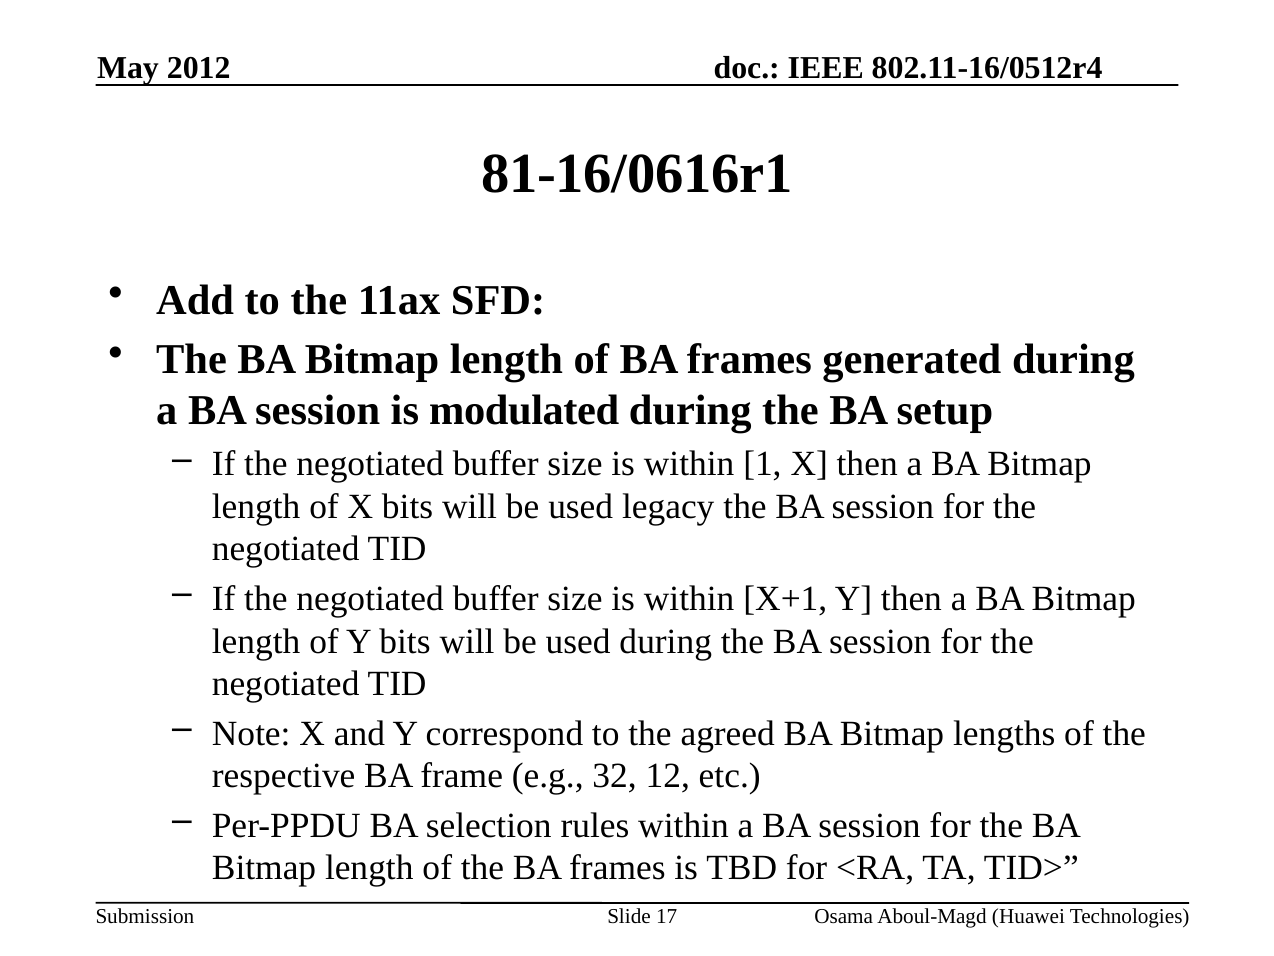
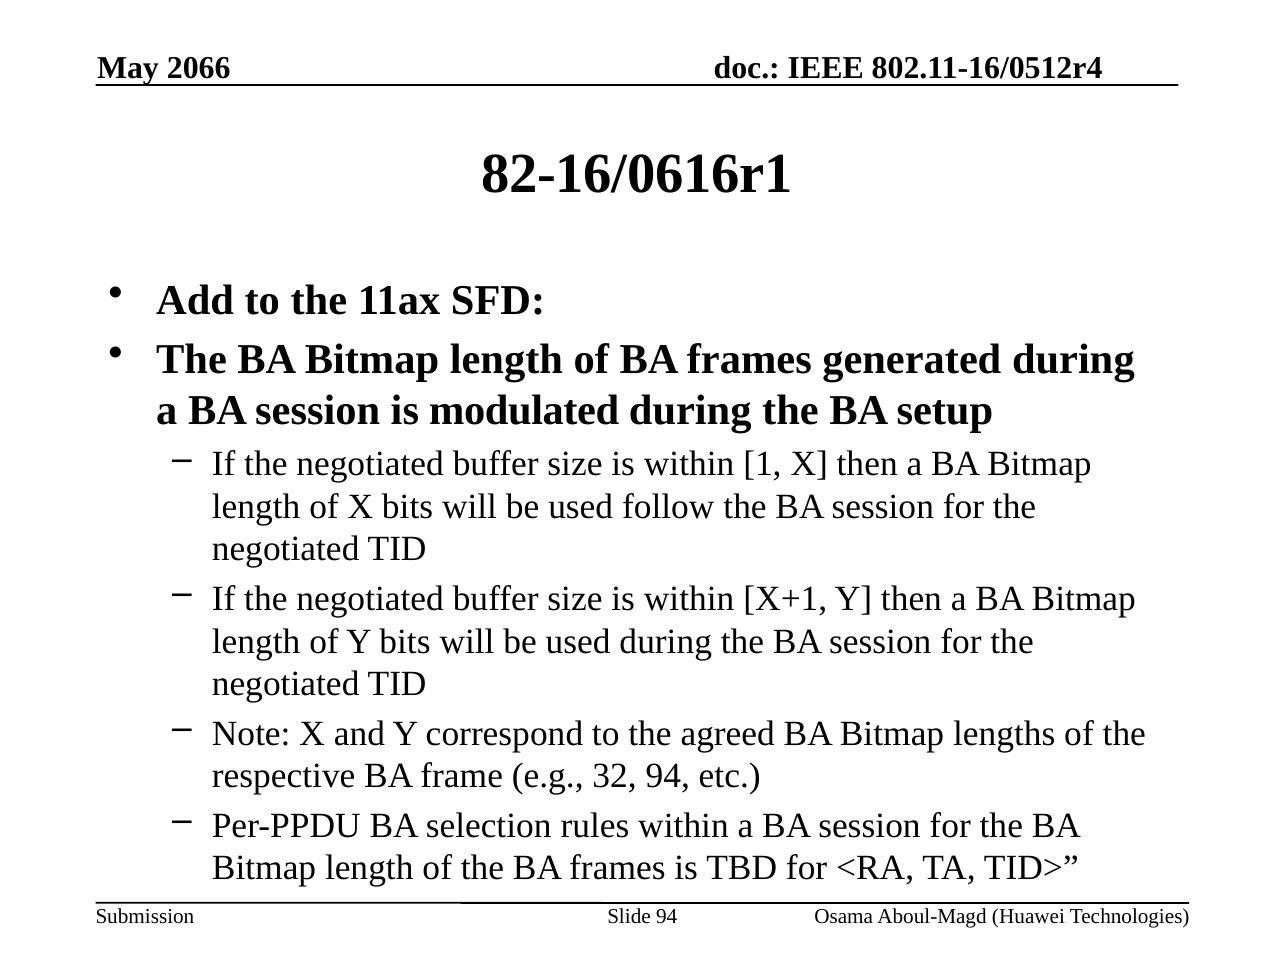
2012: 2012 -> 2066 (199, 68)
81-16/0616r1: 81-16/0616r1 -> 82-16/0616r1 (637, 174)
legacy: legacy -> follow (668, 506)
32 12: 12 -> 94 (668, 776)
Slide 17: 17 -> 94 (667, 916)
